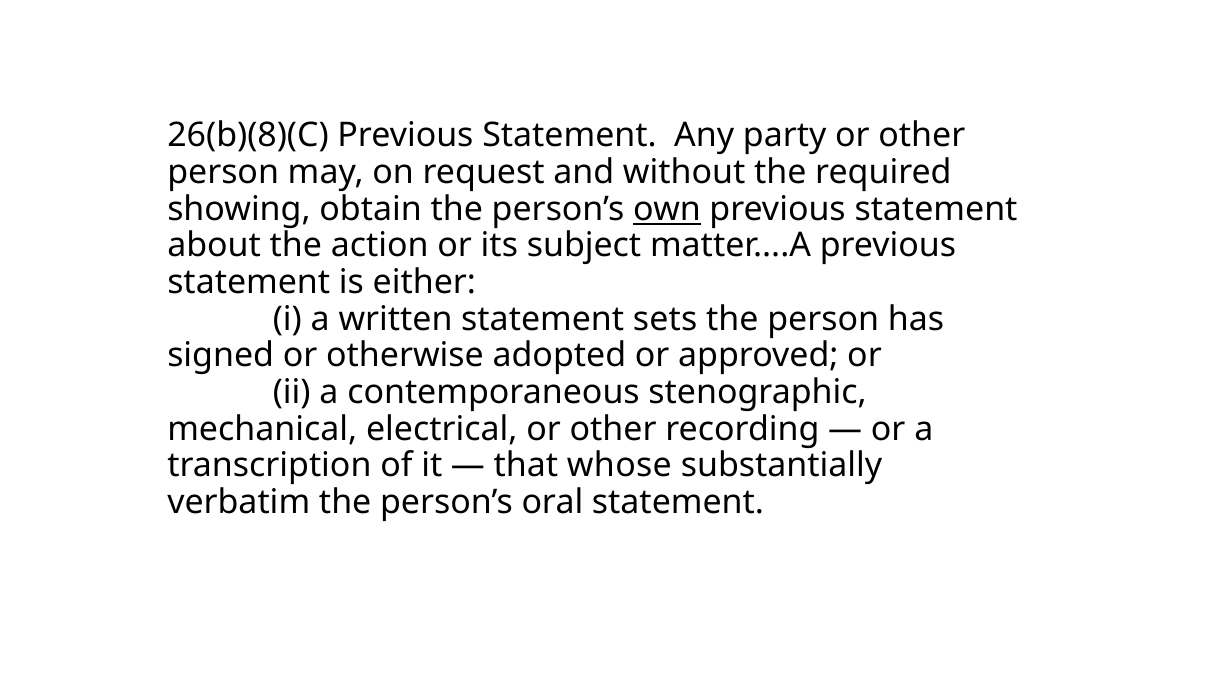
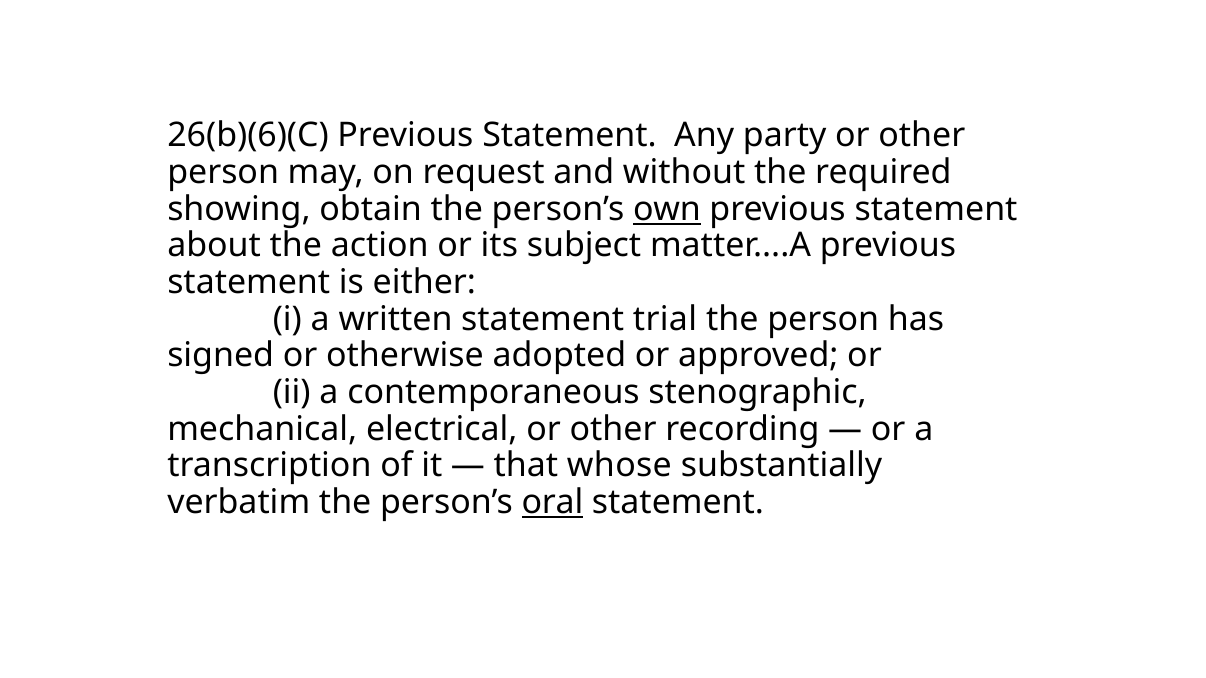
26(b)(8)(C: 26(b)(8)(C -> 26(b)(6)(C (248, 136)
sets: sets -> trial (665, 319)
oral underline: none -> present (552, 503)
